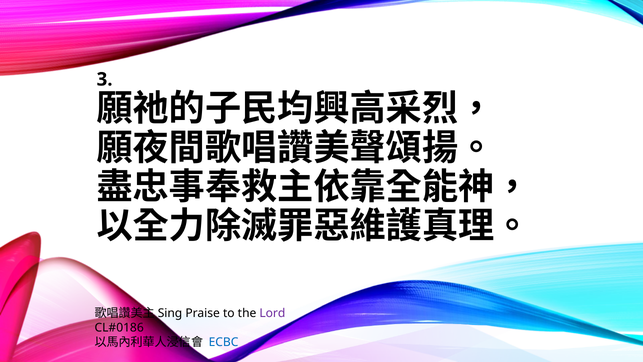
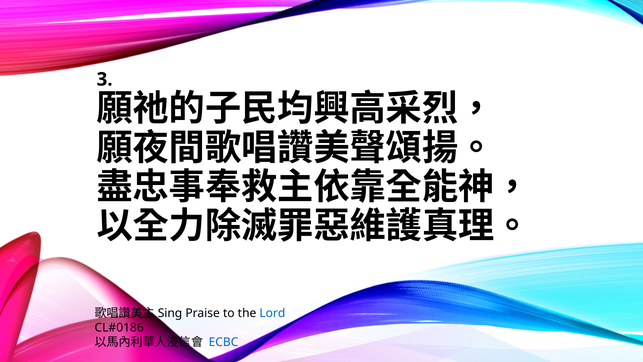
Lord colour: purple -> blue (272, 313)
